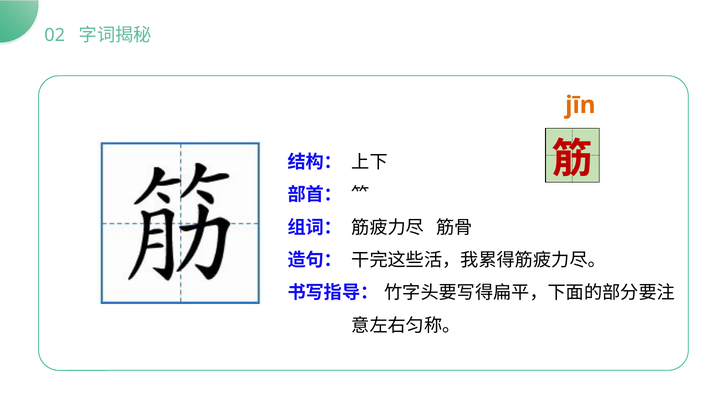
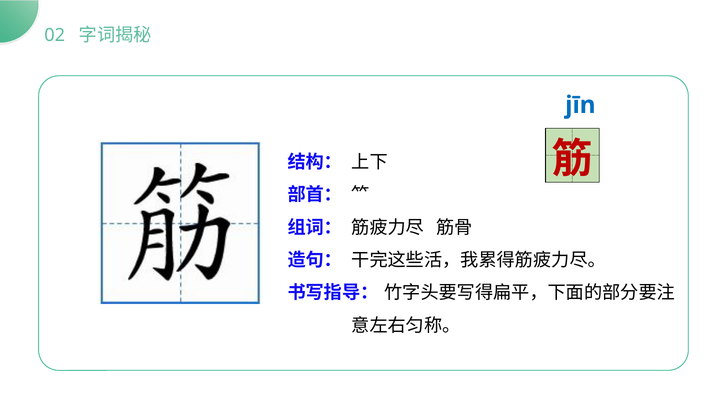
jīn colour: orange -> blue (580, 105)
